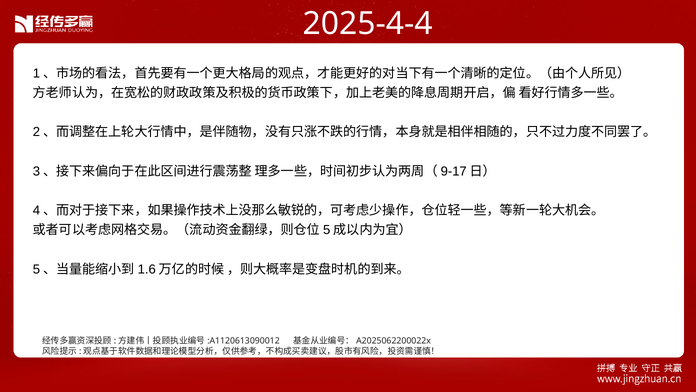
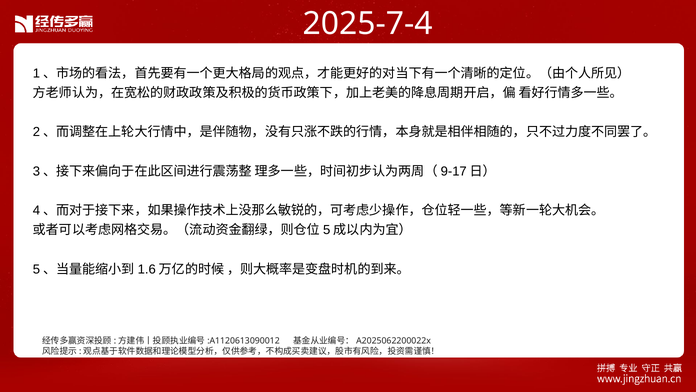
2025-4-4: 2025-4-4 -> 2025-7-4 (368, 24)
